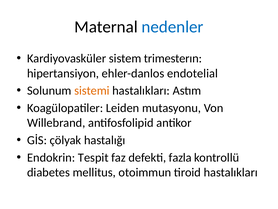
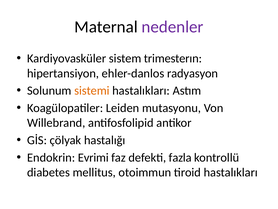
nedenler colour: blue -> purple (173, 27)
endotelial: endotelial -> radyasyon (193, 73)
Tespit: Tespit -> Evrimi (93, 157)
